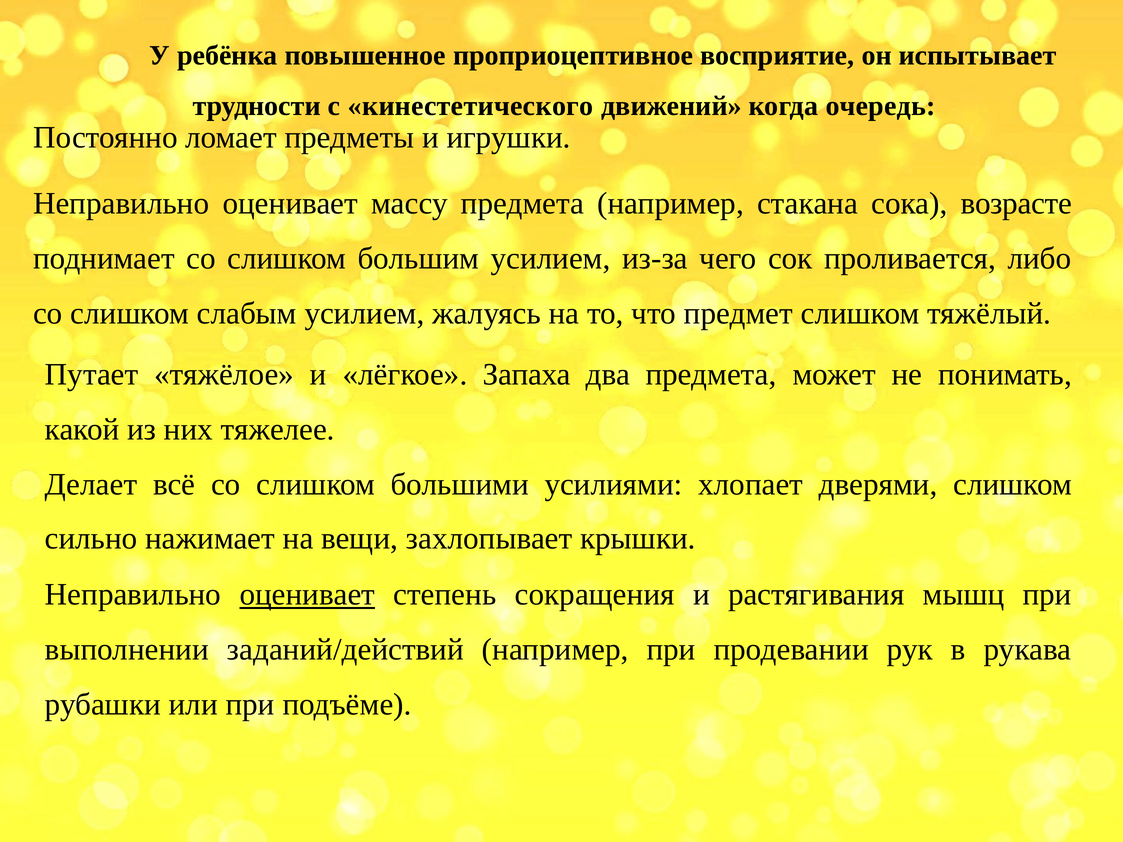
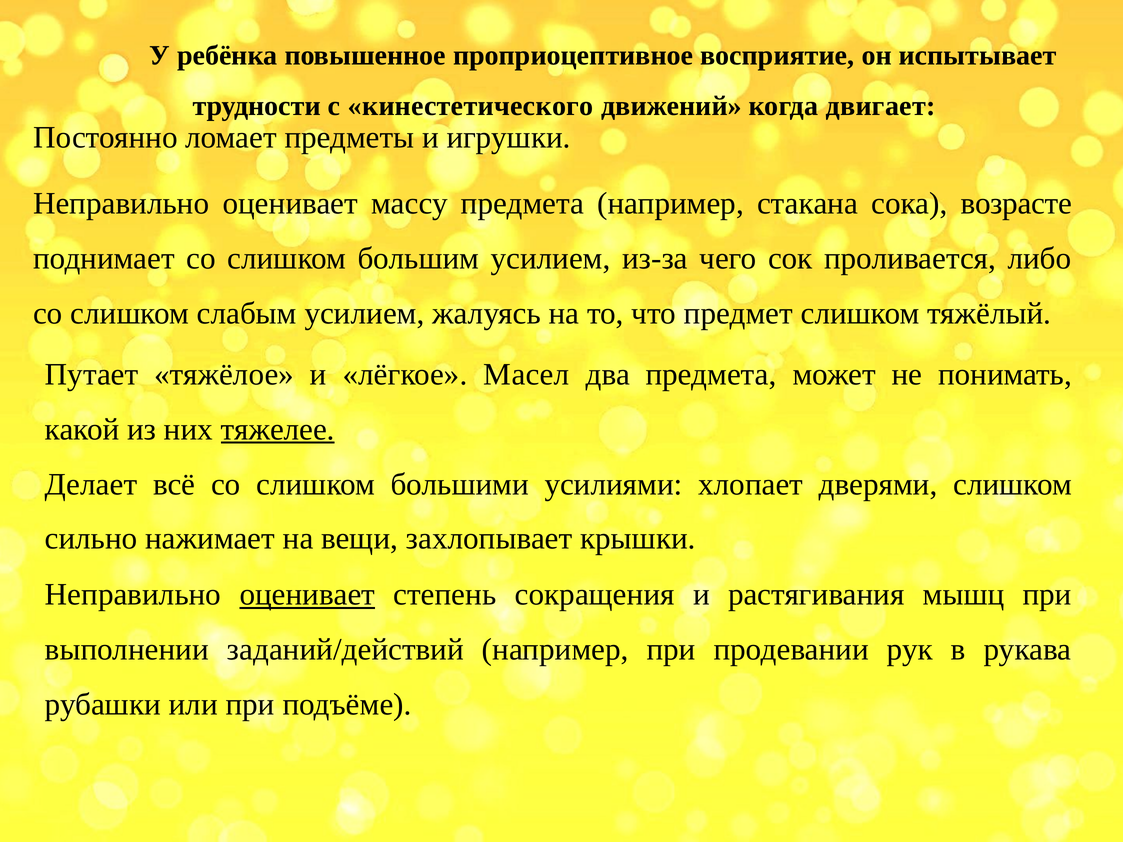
очередь: очередь -> двигает (881, 106)
Запаха: Запаха -> Масел (526, 374)
тяжелее underline: none -> present (278, 429)
